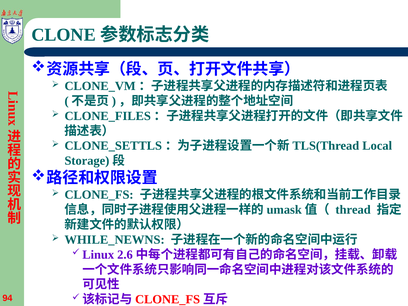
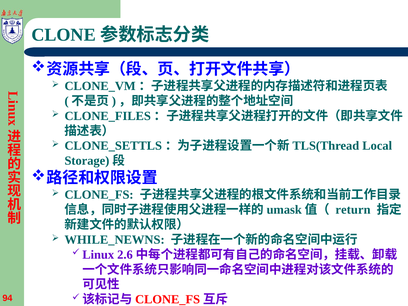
thread: thread -> return (353, 210)
